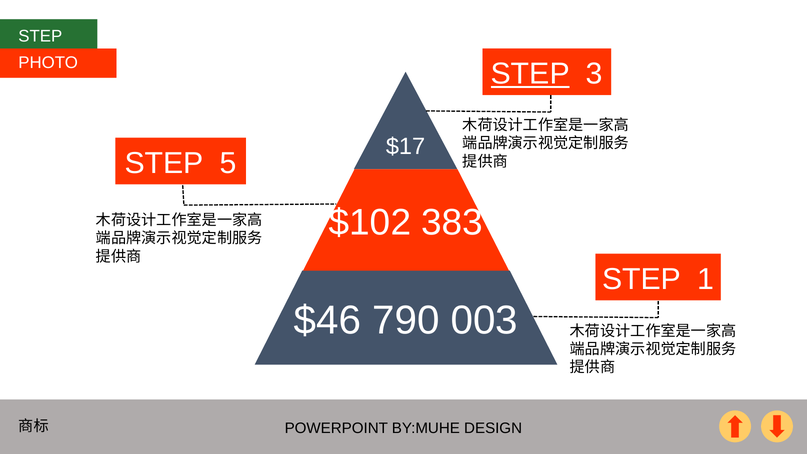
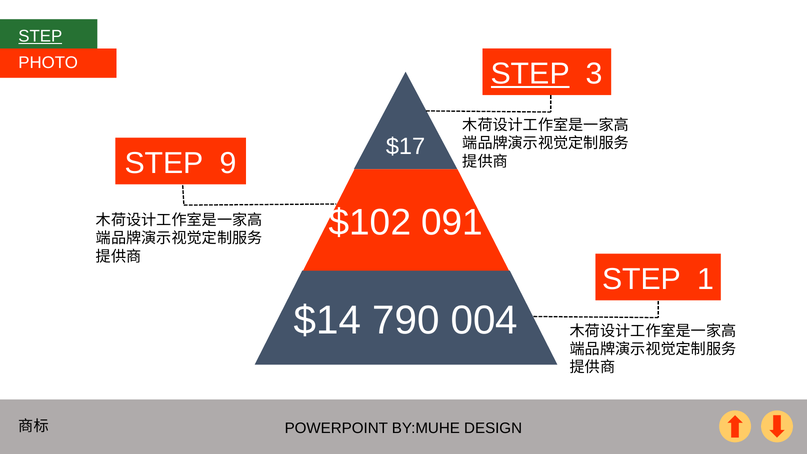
STEP underline: none -> present (40, 36)
5: 5 -> 9 (228, 163)
383: 383 -> 091 (452, 222)
$46: $46 -> $14 (327, 320)
003: 003 -> 004 (484, 320)
